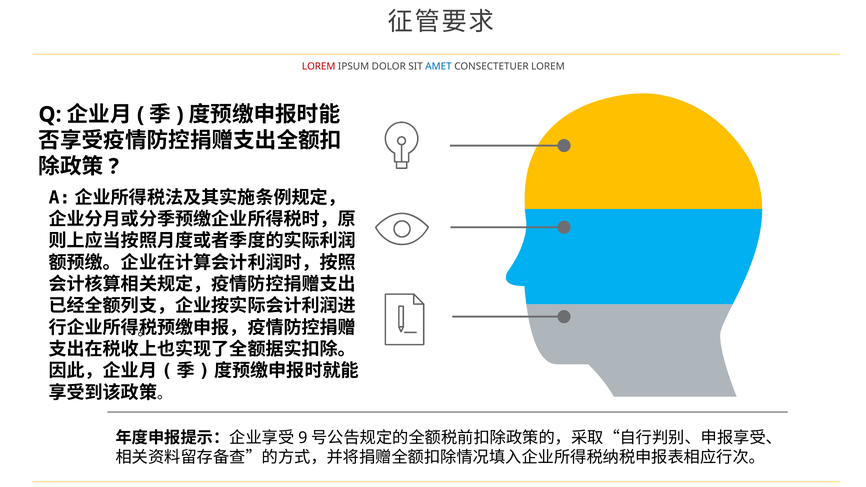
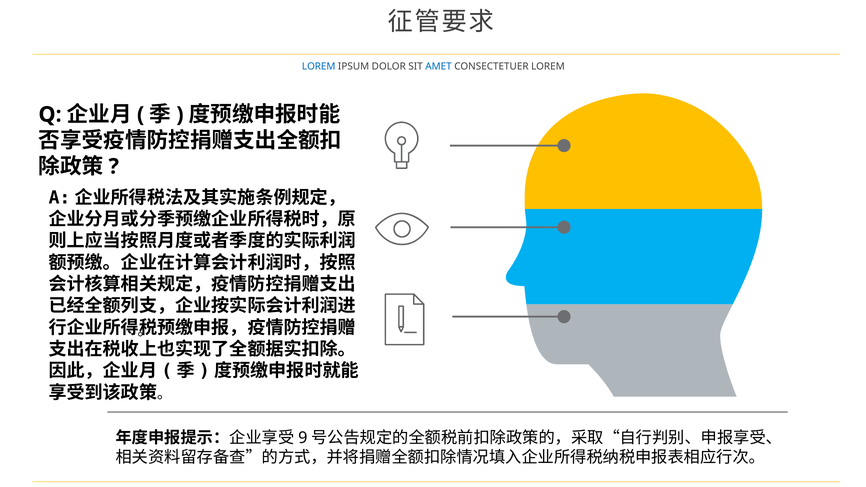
LOREM colour: red -> blue (319, 66)
